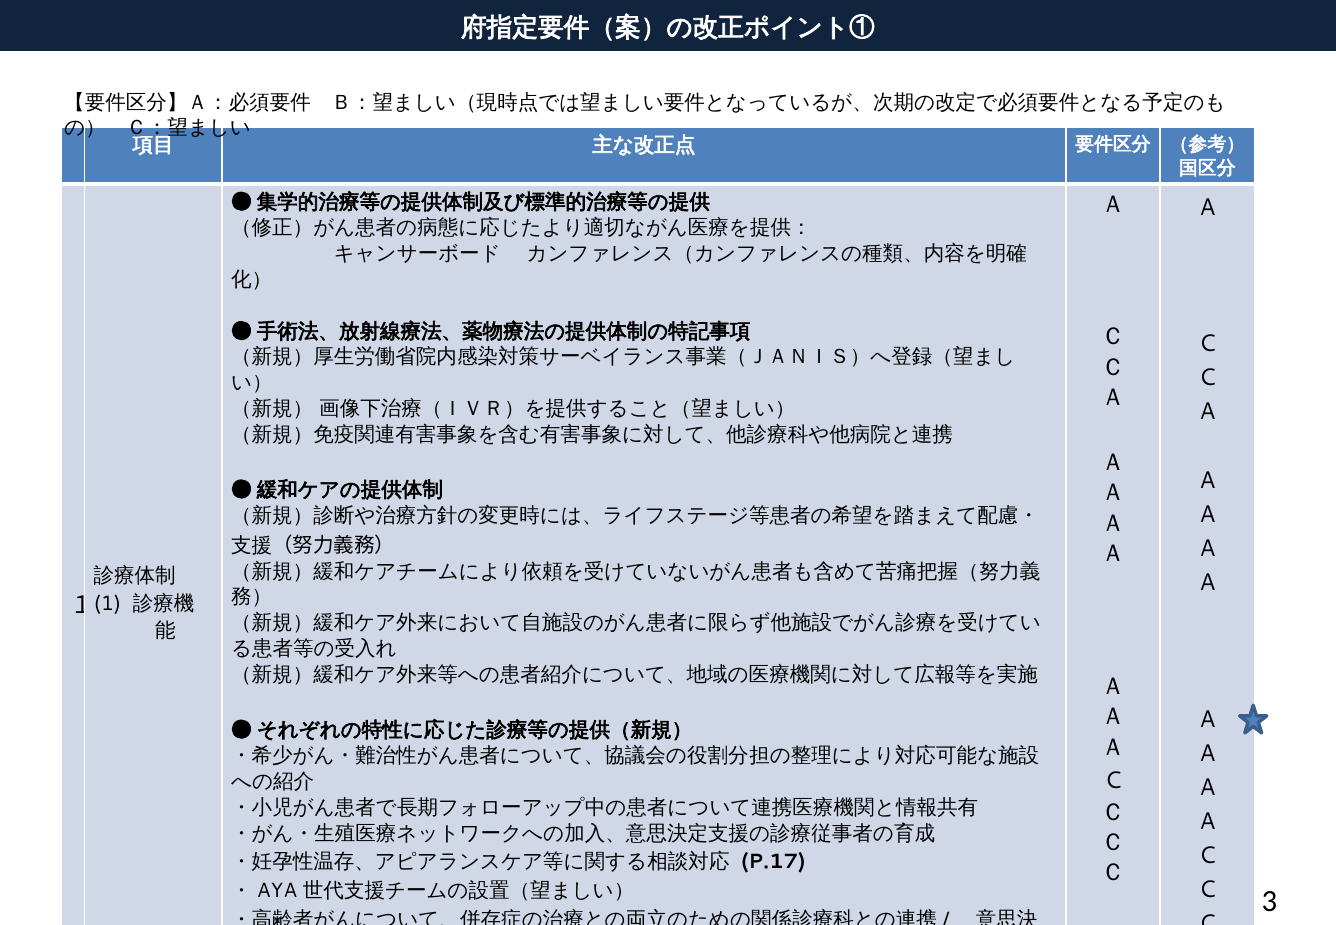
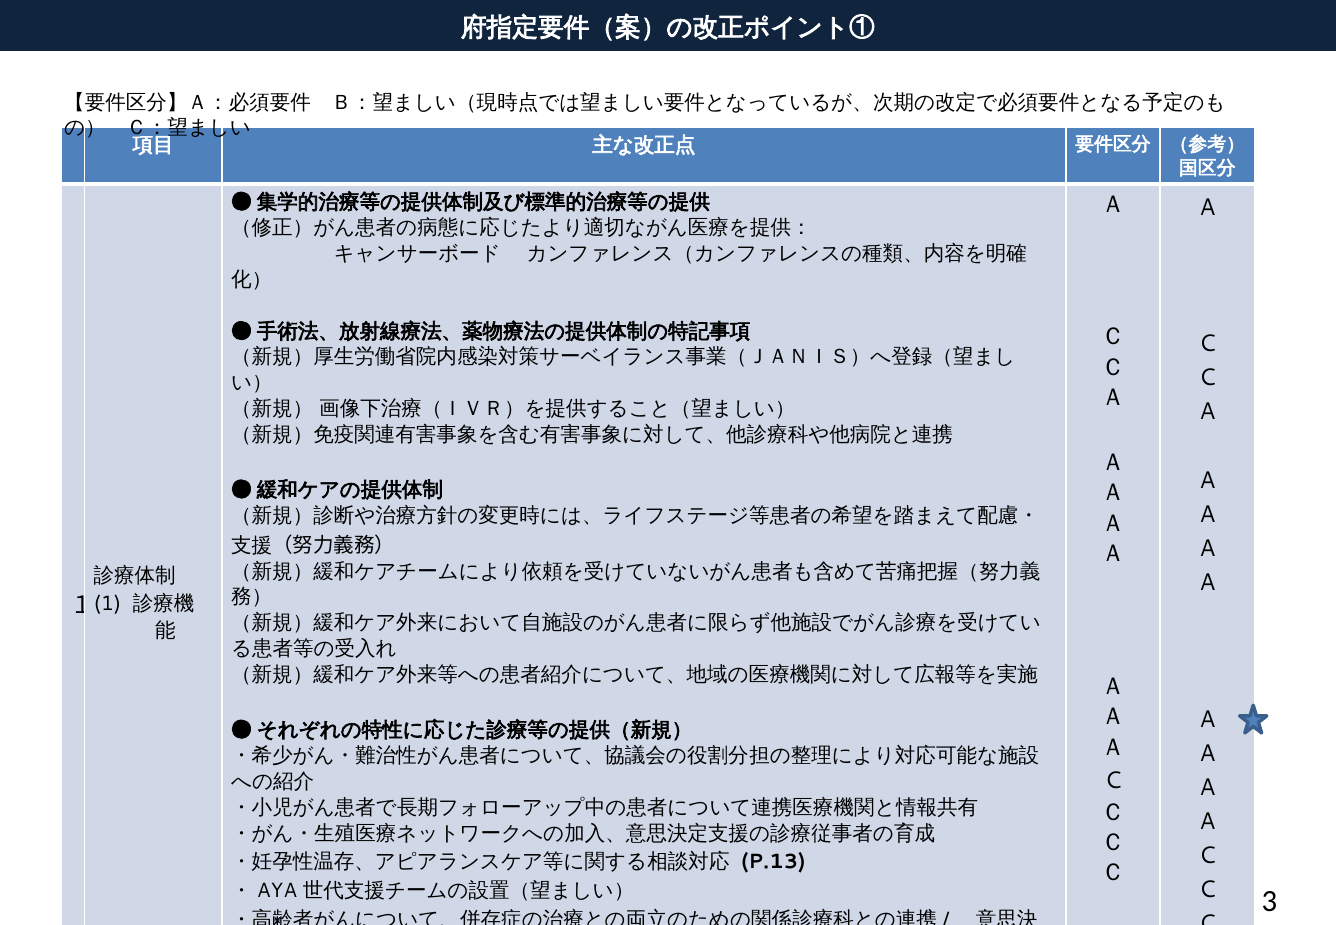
P.17: P.17 -> P.13 (773, 862)
